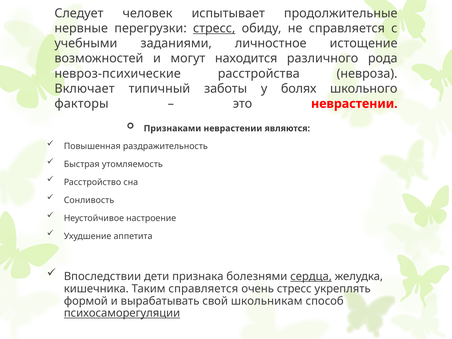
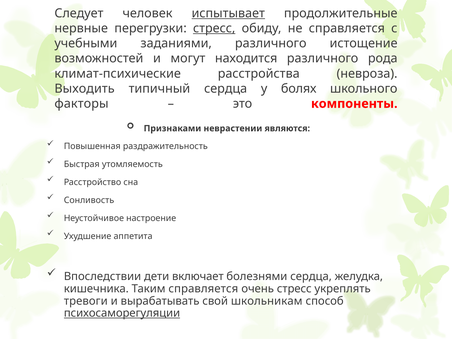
испытывает underline: none -> present (228, 13)
заданиями личностное: личностное -> различного (271, 43)
невроз-психические: невроз-психические -> климат-психические (118, 74)
Включает: Включает -> Выходить (85, 89)
типичный заботы: заботы -> сердца (226, 89)
это неврастении: неврастении -> компоненты (354, 104)
признака: признака -> включает (198, 277)
сердца underline: present -> none (311, 277)
формой: формой -> тревоги (86, 301)
